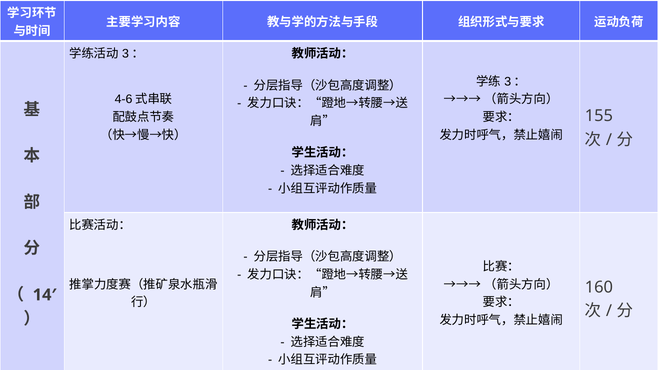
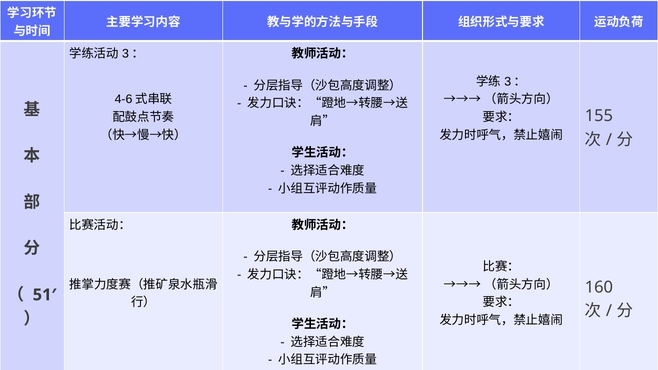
14′: 14′ -> 51′ (45, 295)
